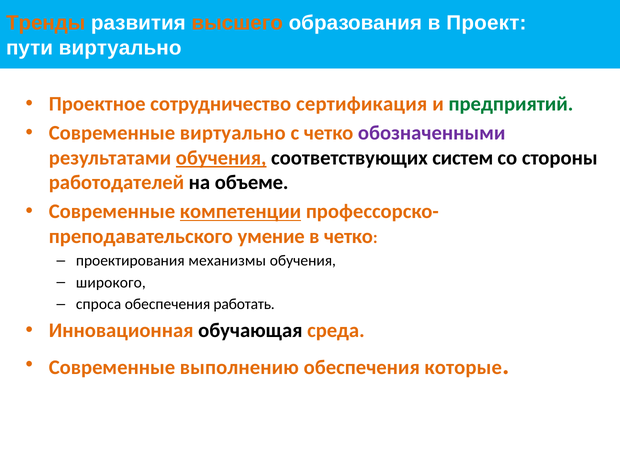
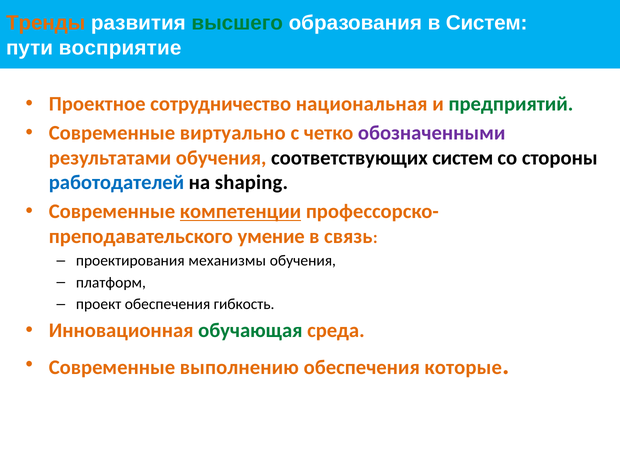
высшего colour: orange -> green (237, 23)
в Проект: Проект -> Систем (487, 23)
пути виртуально: виртуально -> восприятие (120, 48)
сертификация: сертификация -> национальная (362, 104)
обучения underline: present -> none (221, 158)
работодателей colour: orange -> blue (116, 183)
объеме: объеме -> shaping (251, 183)
в четко: четко -> связь (348, 236)
широкого: широкого -> платформ (111, 283)
спроса: спроса -> проект (99, 304)
работать: работать -> гибкость (244, 304)
обучающая colour: black -> green (250, 330)
